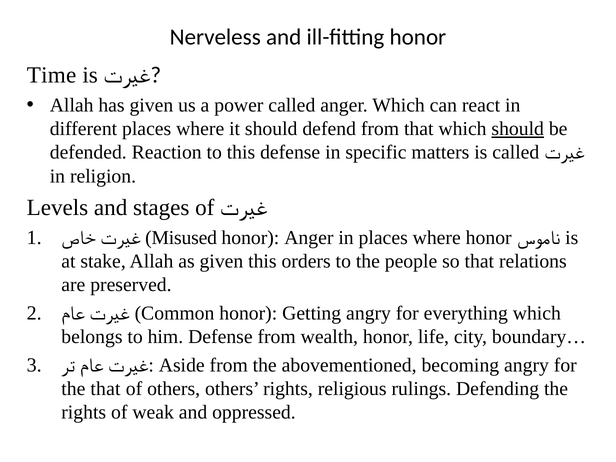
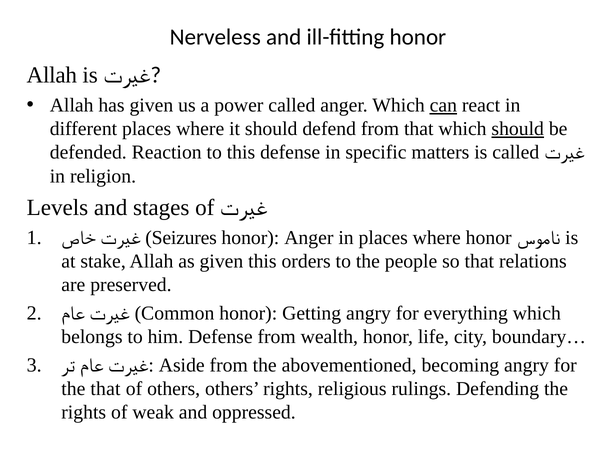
Time: Time -> Allah (52, 75)
can underline: none -> present (443, 105)
Misused: Misused -> Seizures (181, 238)
